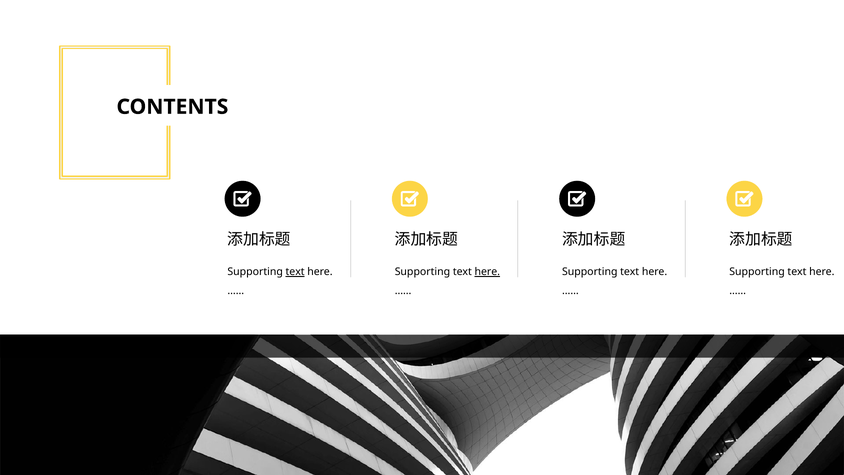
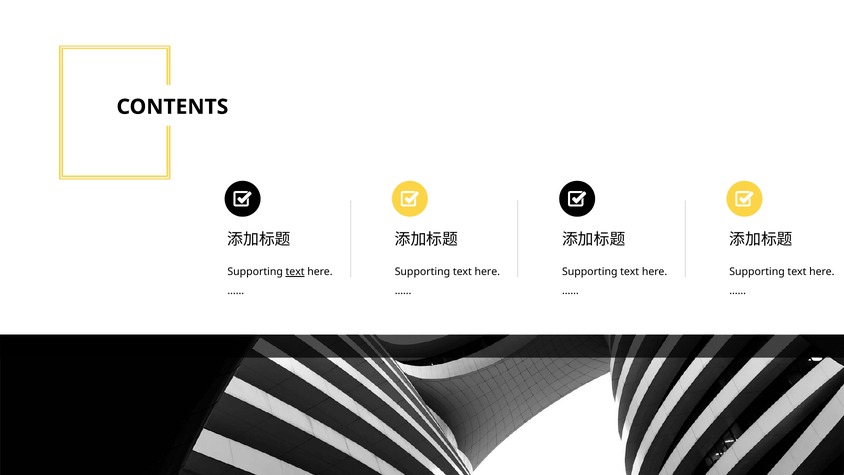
here underline: present -> none (487, 272)
